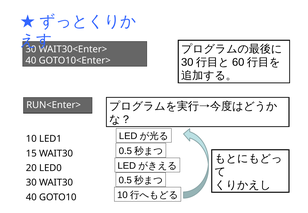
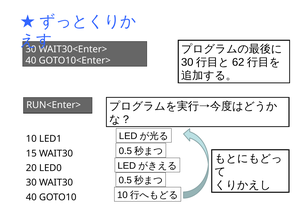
60: 60 -> 62 (238, 62)
